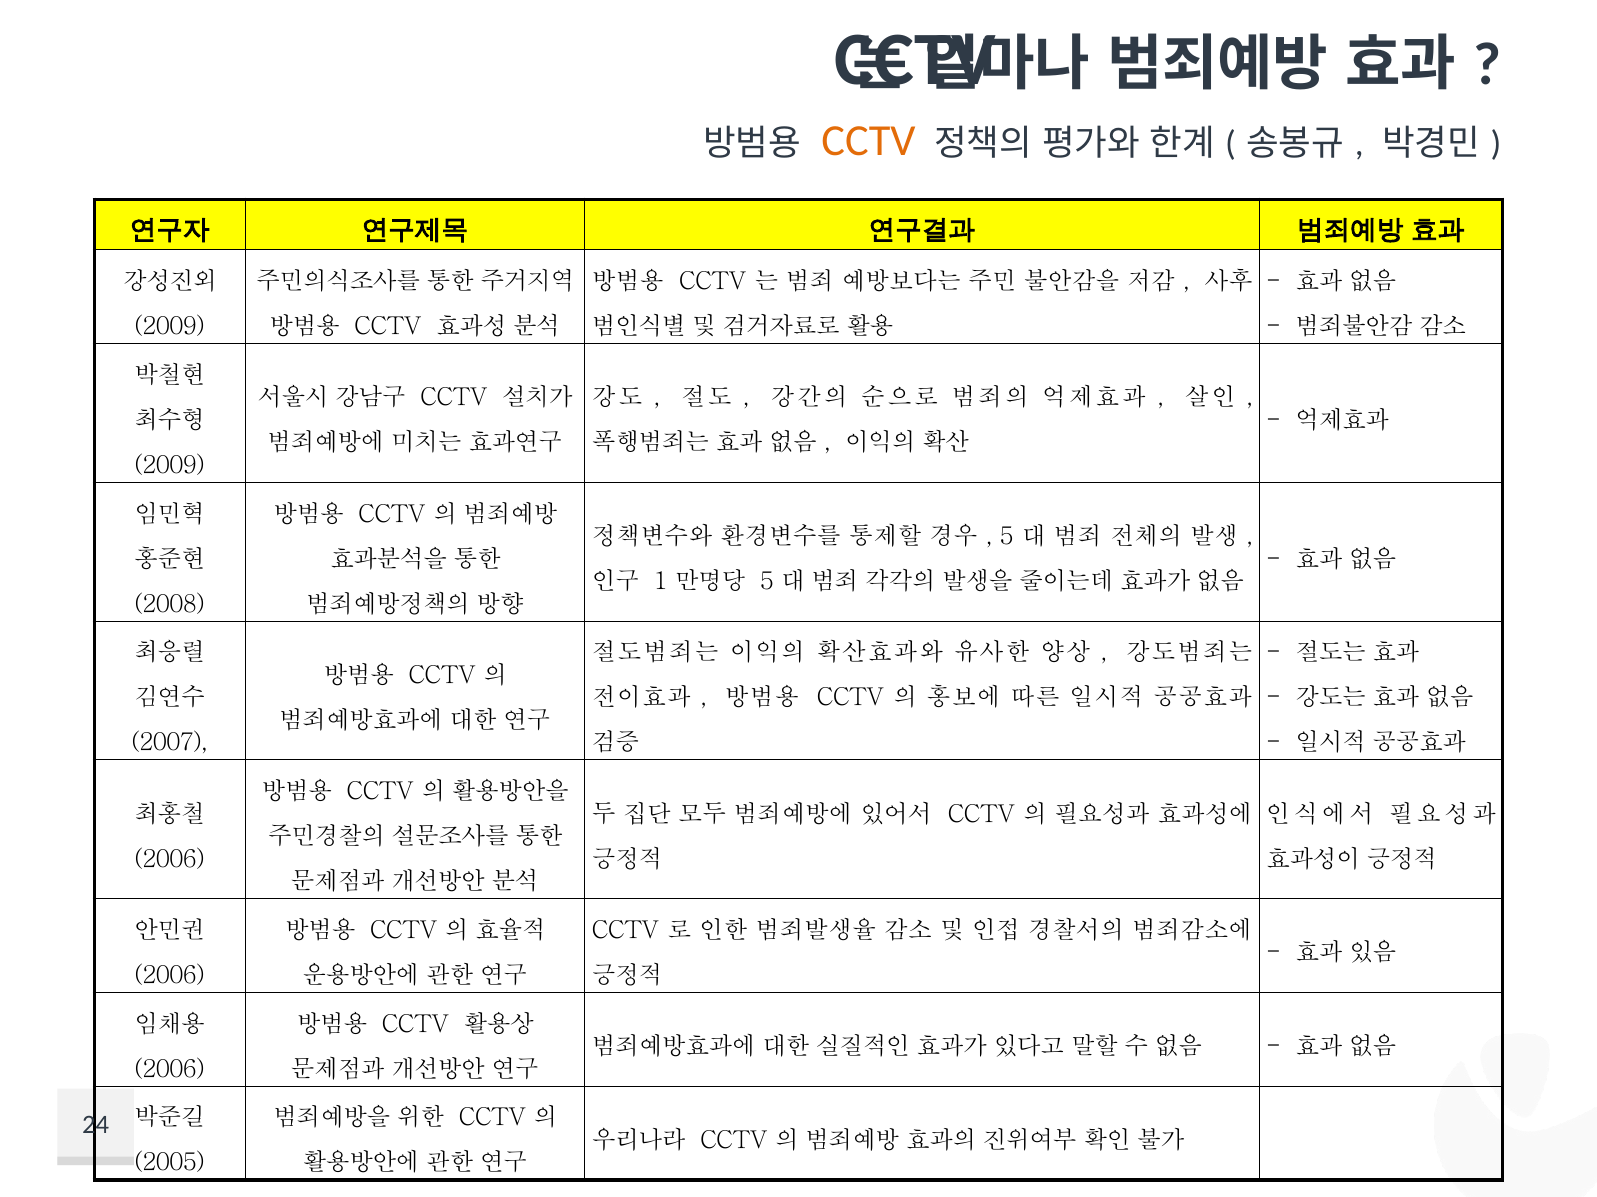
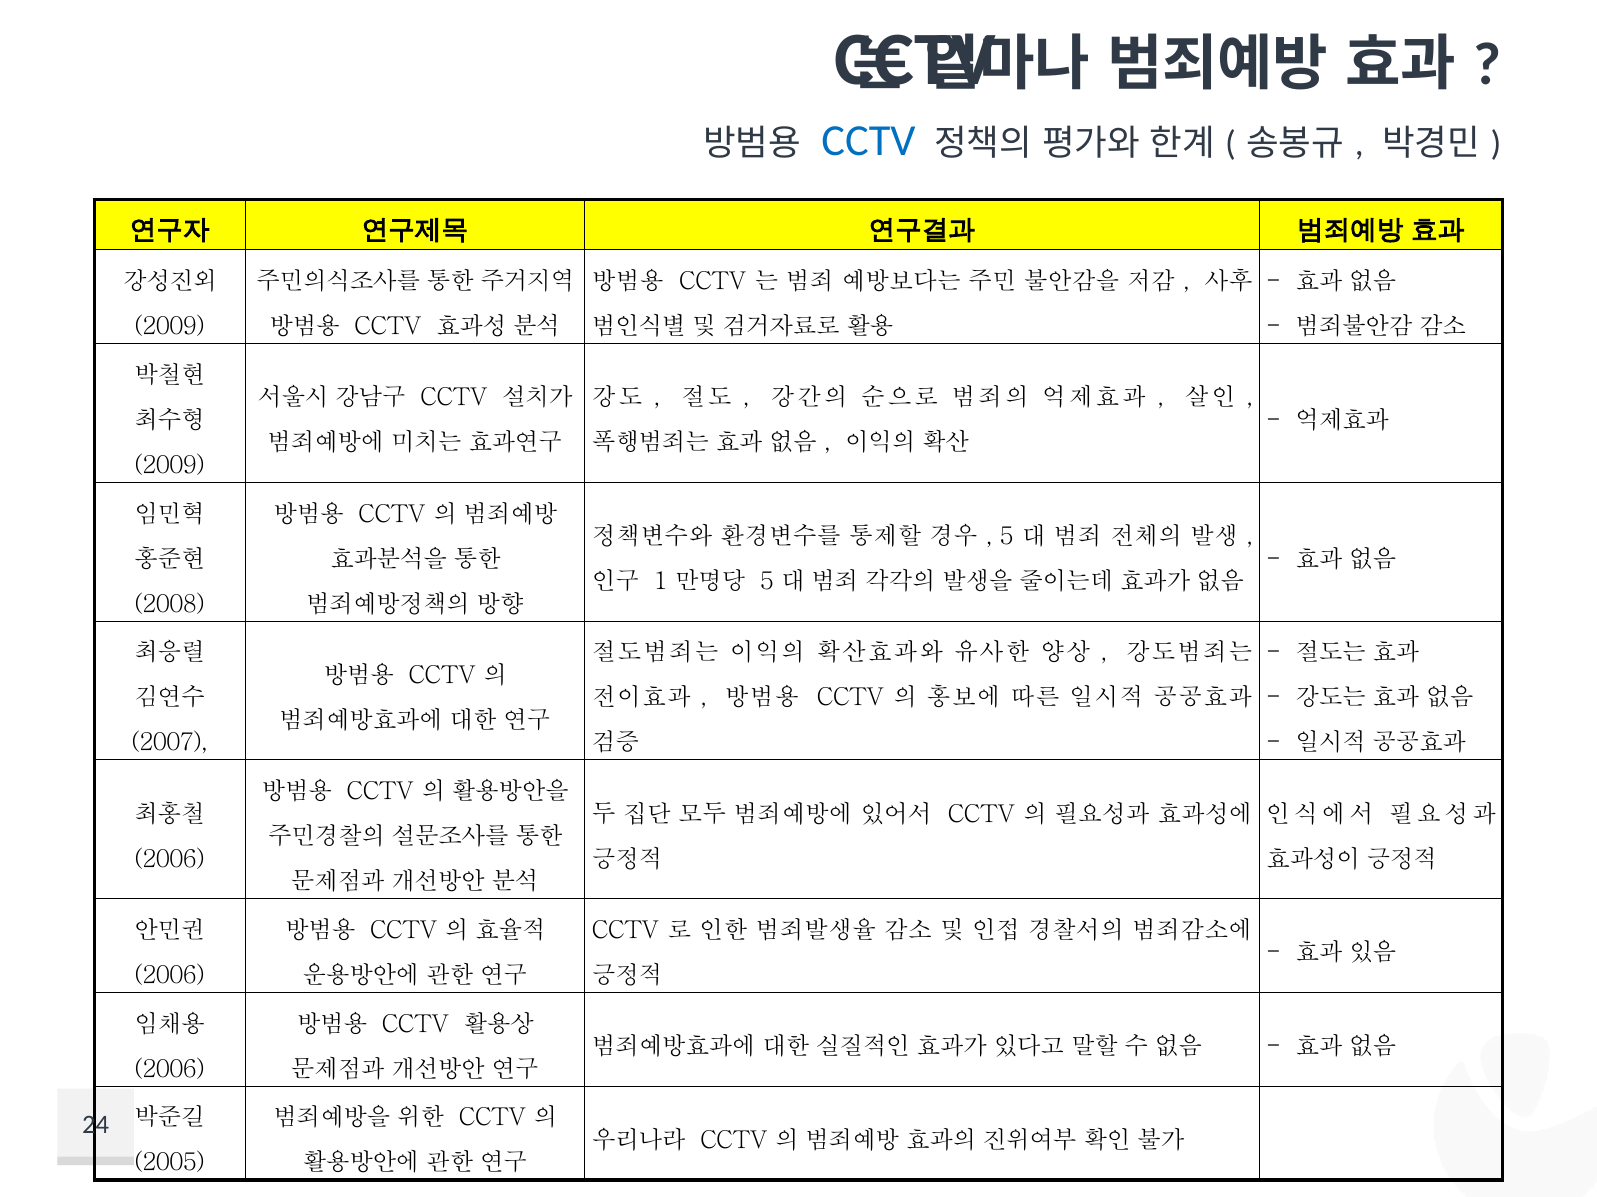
CCTV colour: orange -> blue (869, 141)
